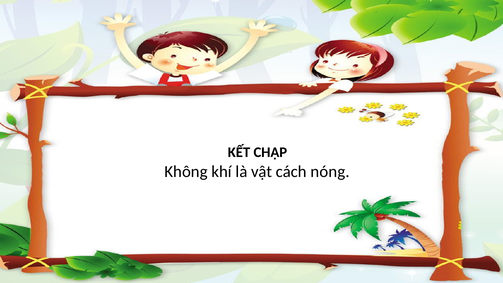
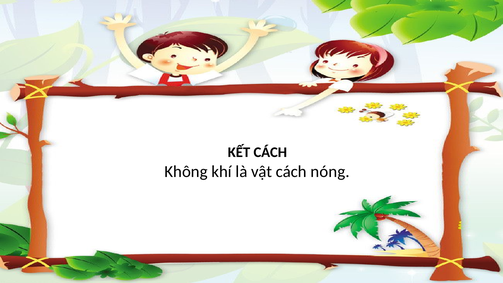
KẾT CHẬP: CHẬP -> CÁCH (270, 152)
